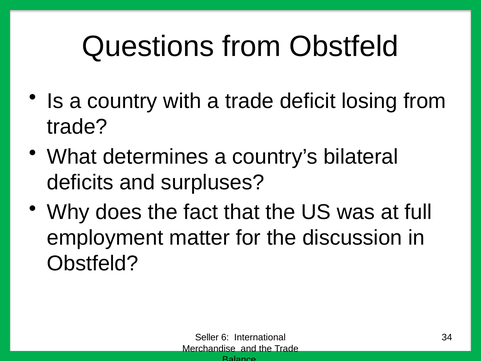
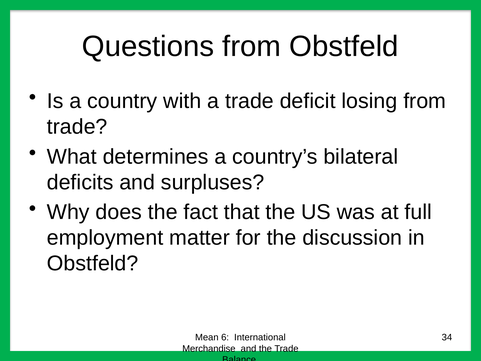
Seller: Seller -> Mean (207, 337)
